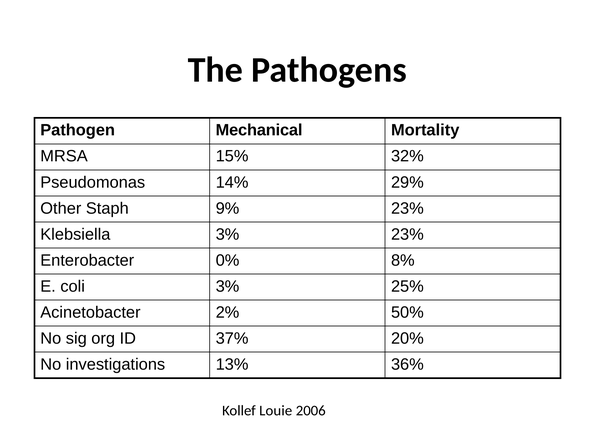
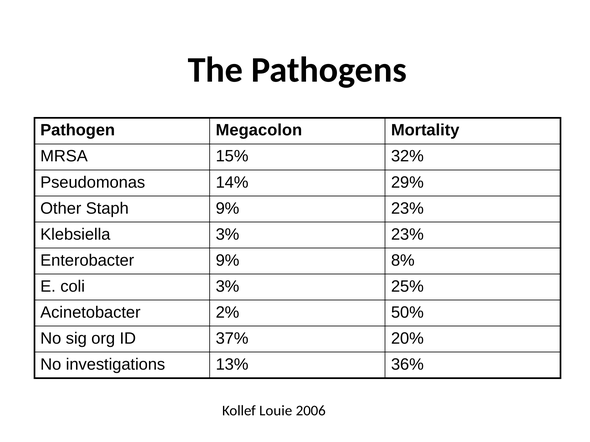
Mechanical: Mechanical -> Megacolon (259, 130)
Enterobacter 0%: 0% -> 9% (228, 261)
